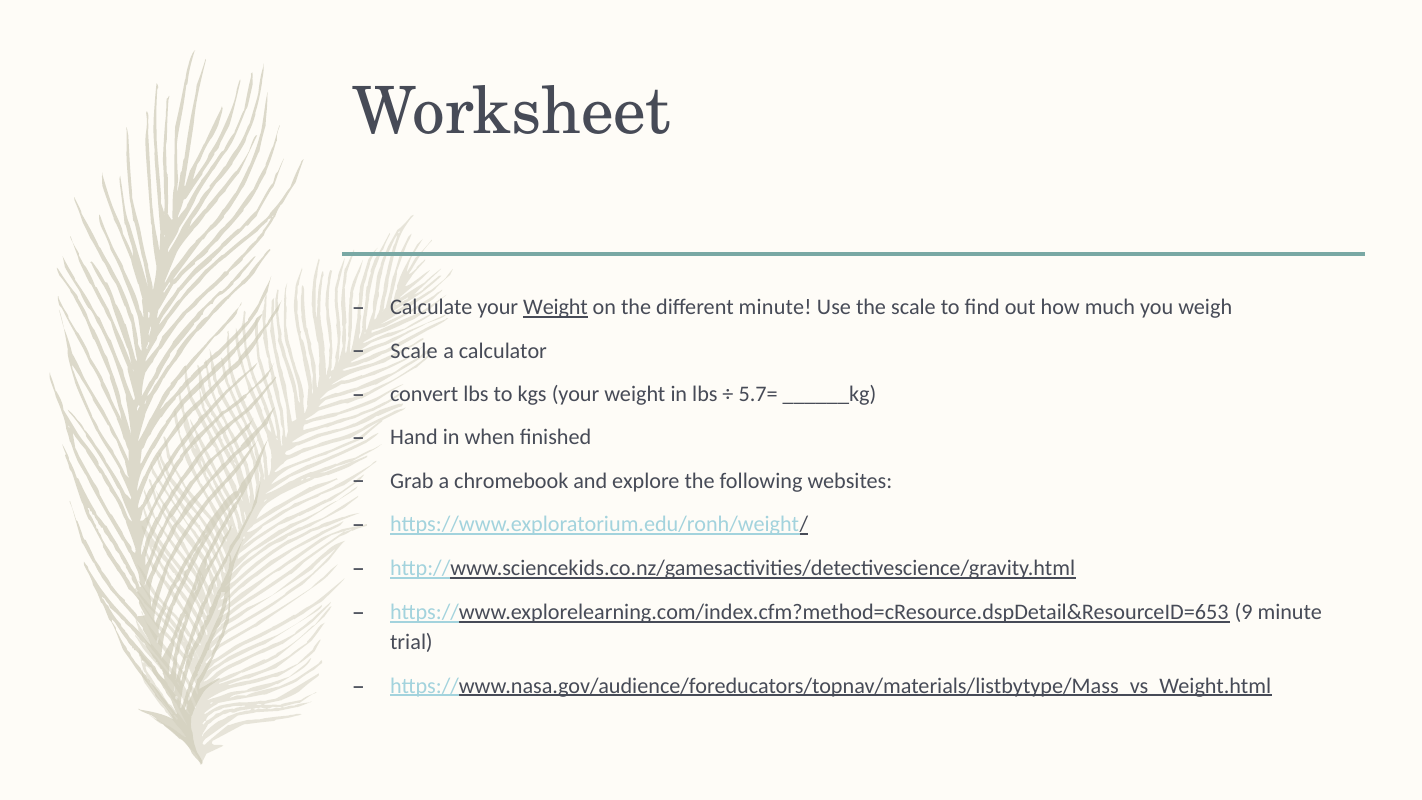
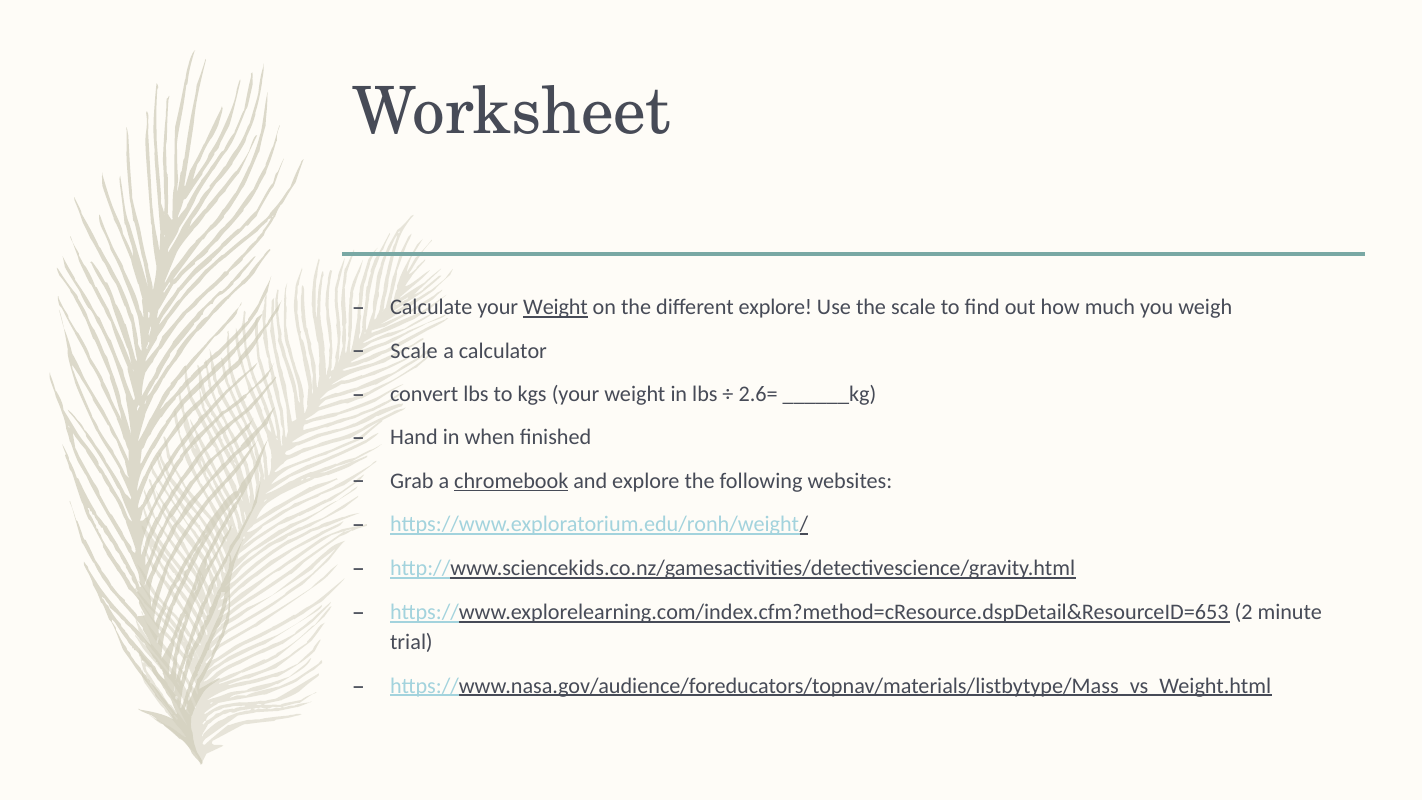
different minute: minute -> explore (775, 307)
5.7=: 5.7= -> 2.6= (758, 394)
chromebook underline: none -> present (511, 481)
9: 9 -> 2 (1244, 612)
